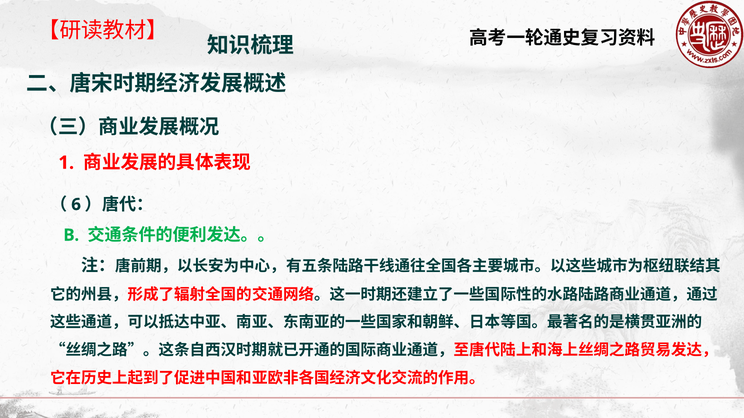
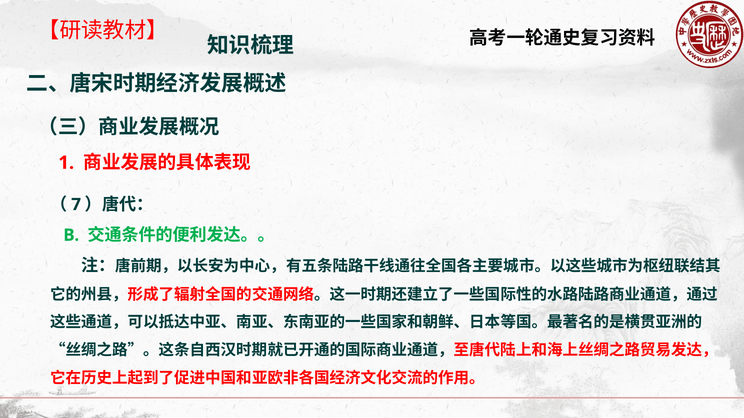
6: 6 -> 7 (76, 205)
